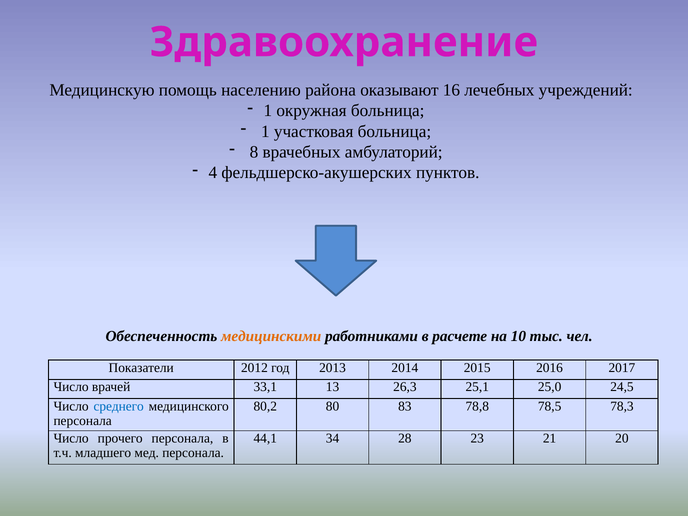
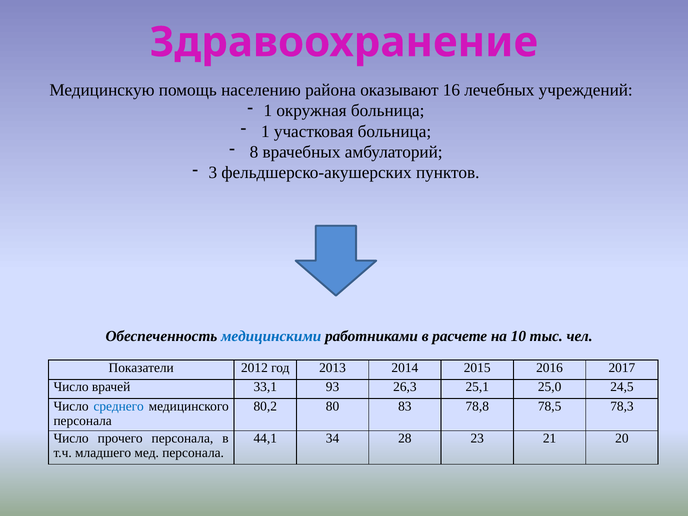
4: 4 -> 3 (213, 173)
медицинскими colour: orange -> blue (271, 336)
13: 13 -> 93 (333, 387)
